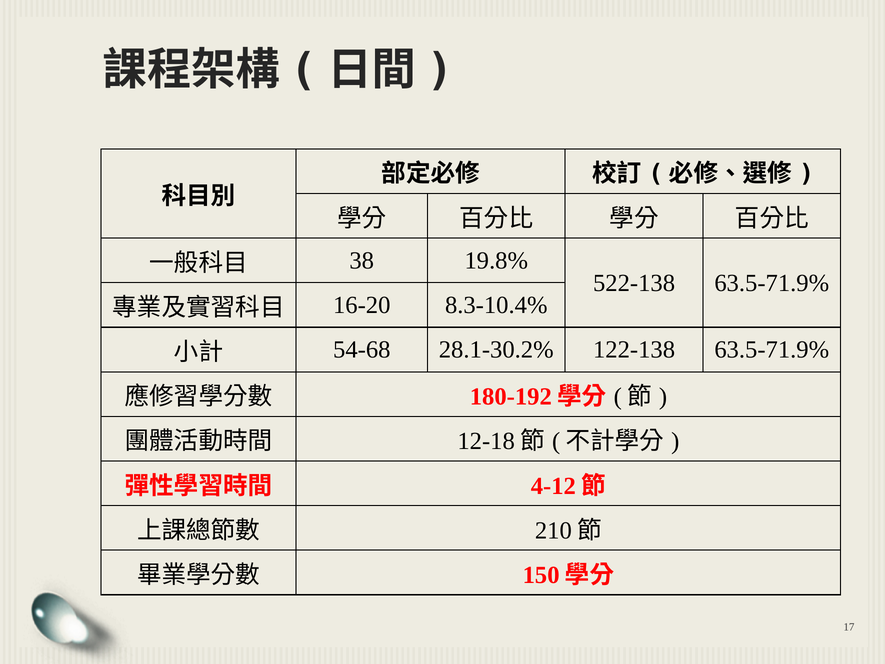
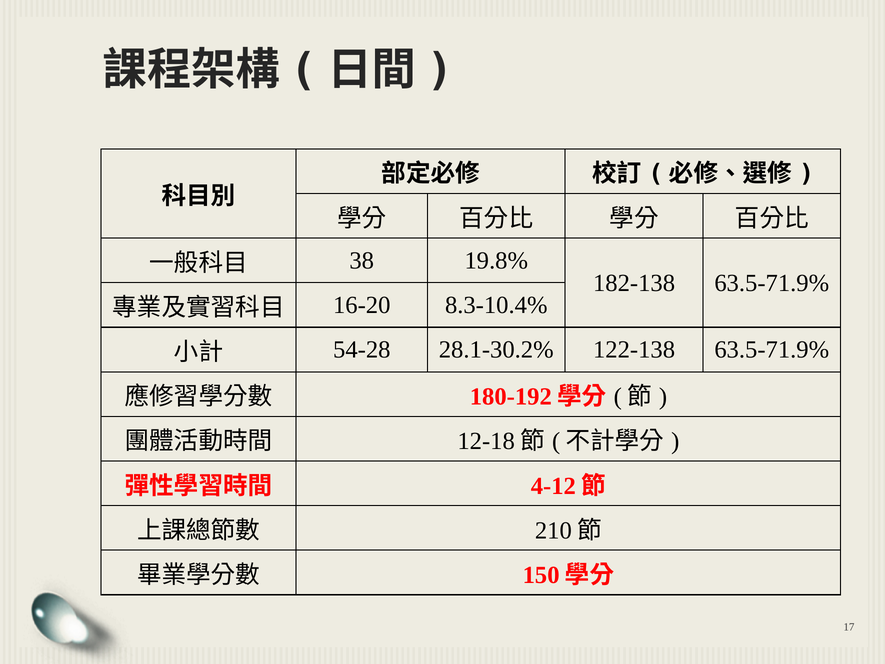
522-138: 522-138 -> 182-138 (634, 283)
54-68: 54-68 -> 54-28 (362, 350)
